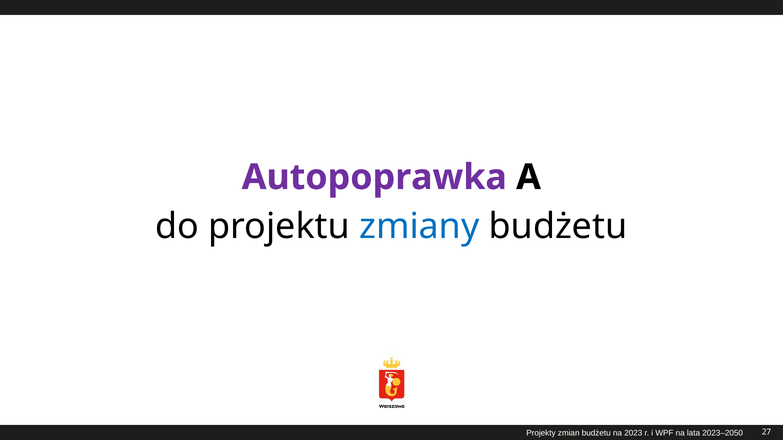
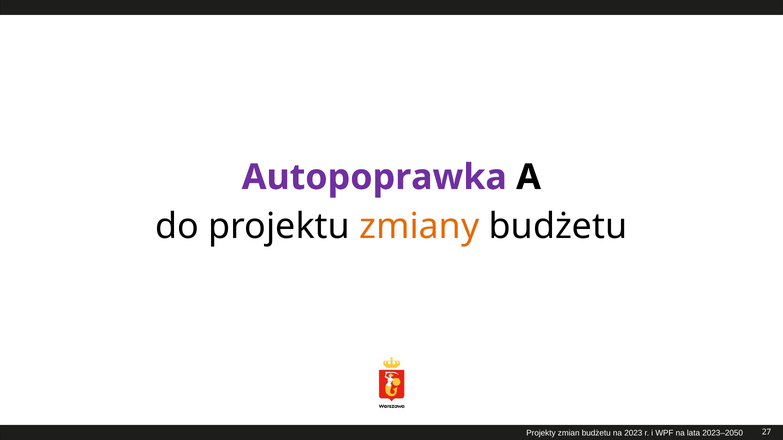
zmiany colour: blue -> orange (419, 226)
